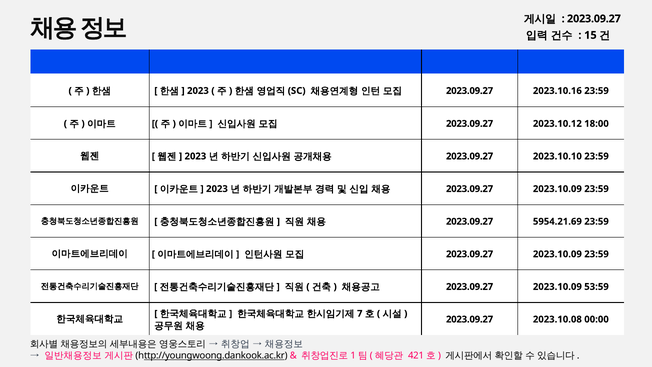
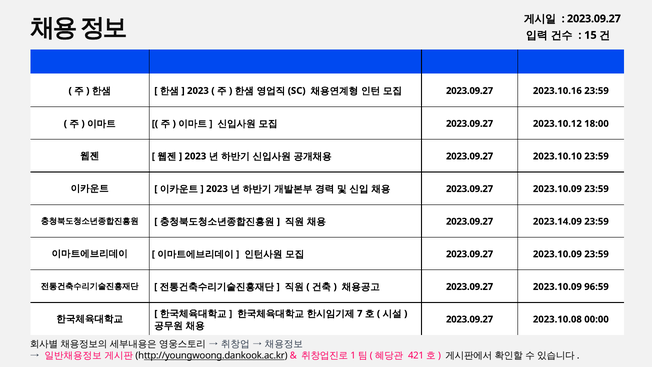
5954.21.69: 5954.21.69 -> 2023.14.09 (557, 221)
53:59: 53:59 -> 96:59 (597, 287)
